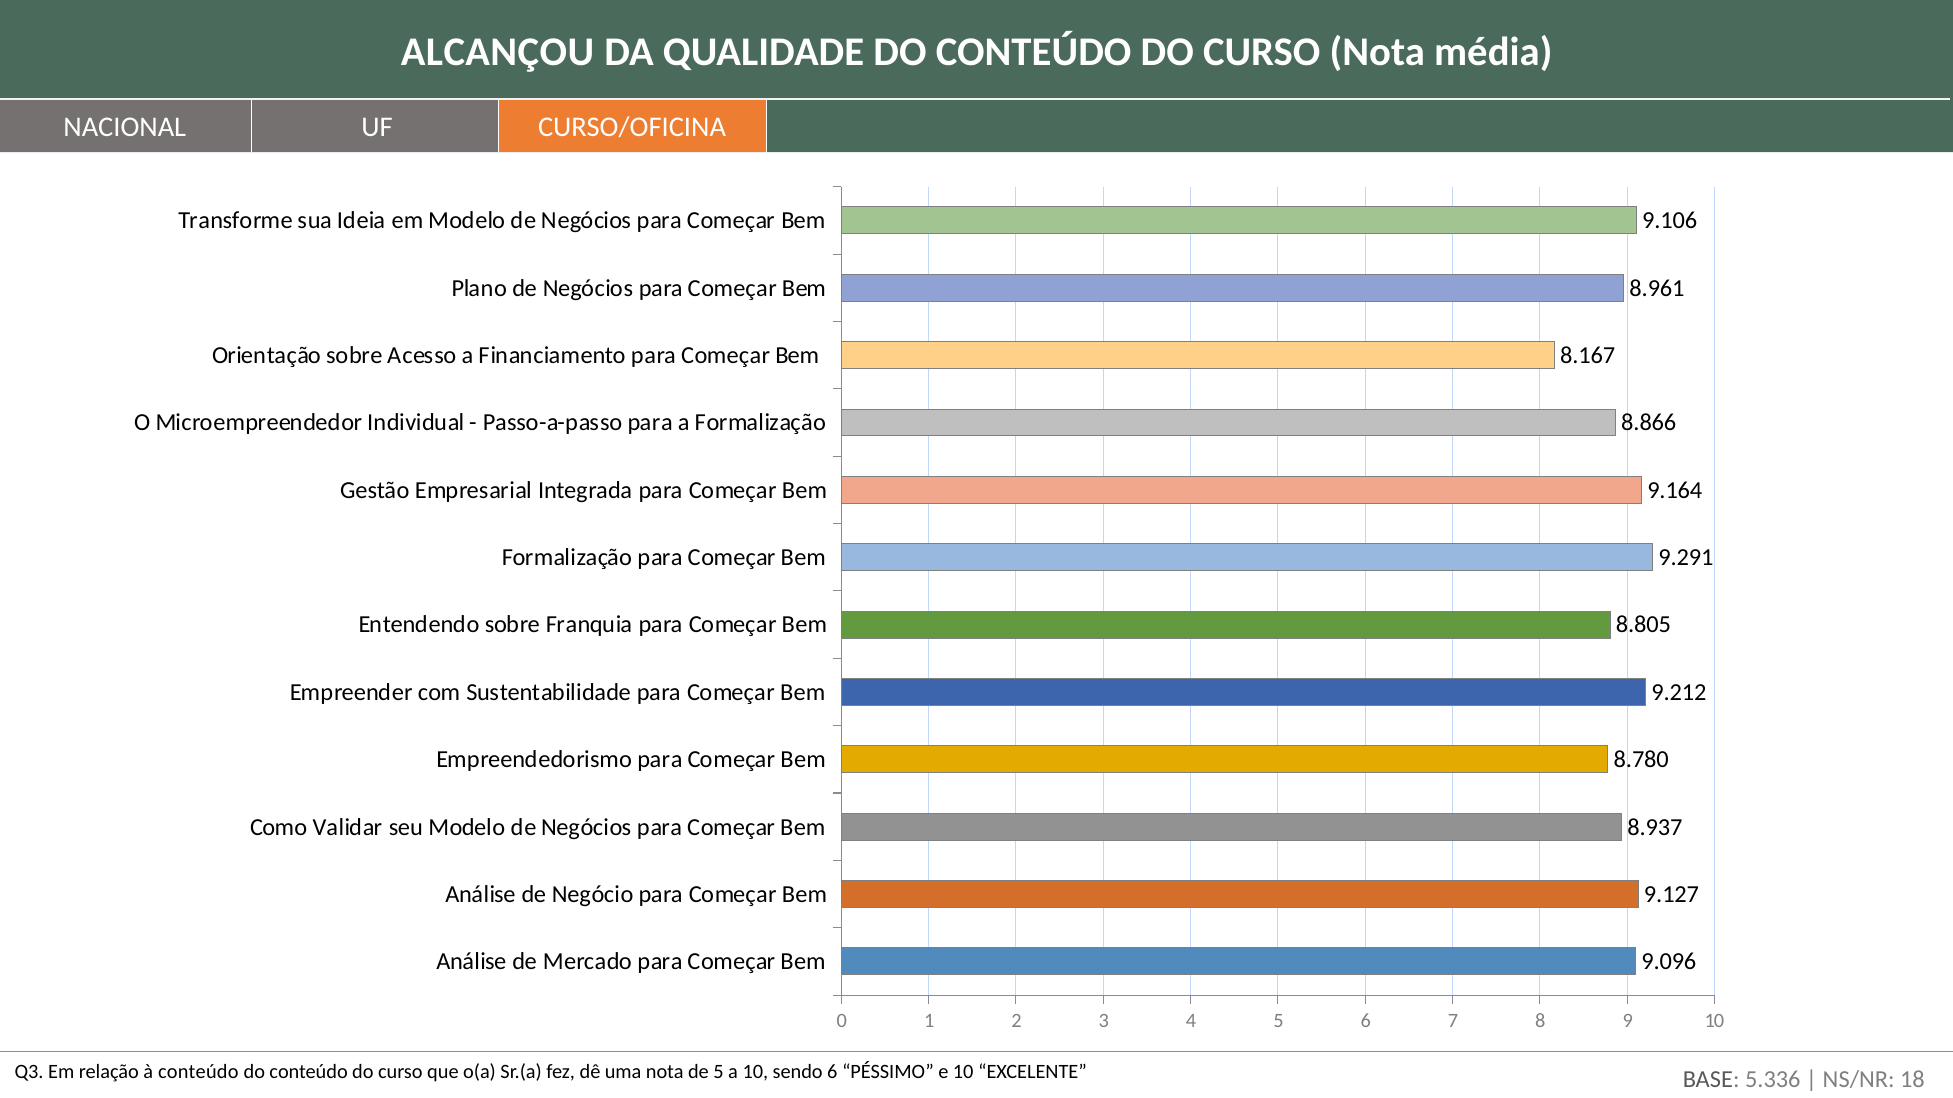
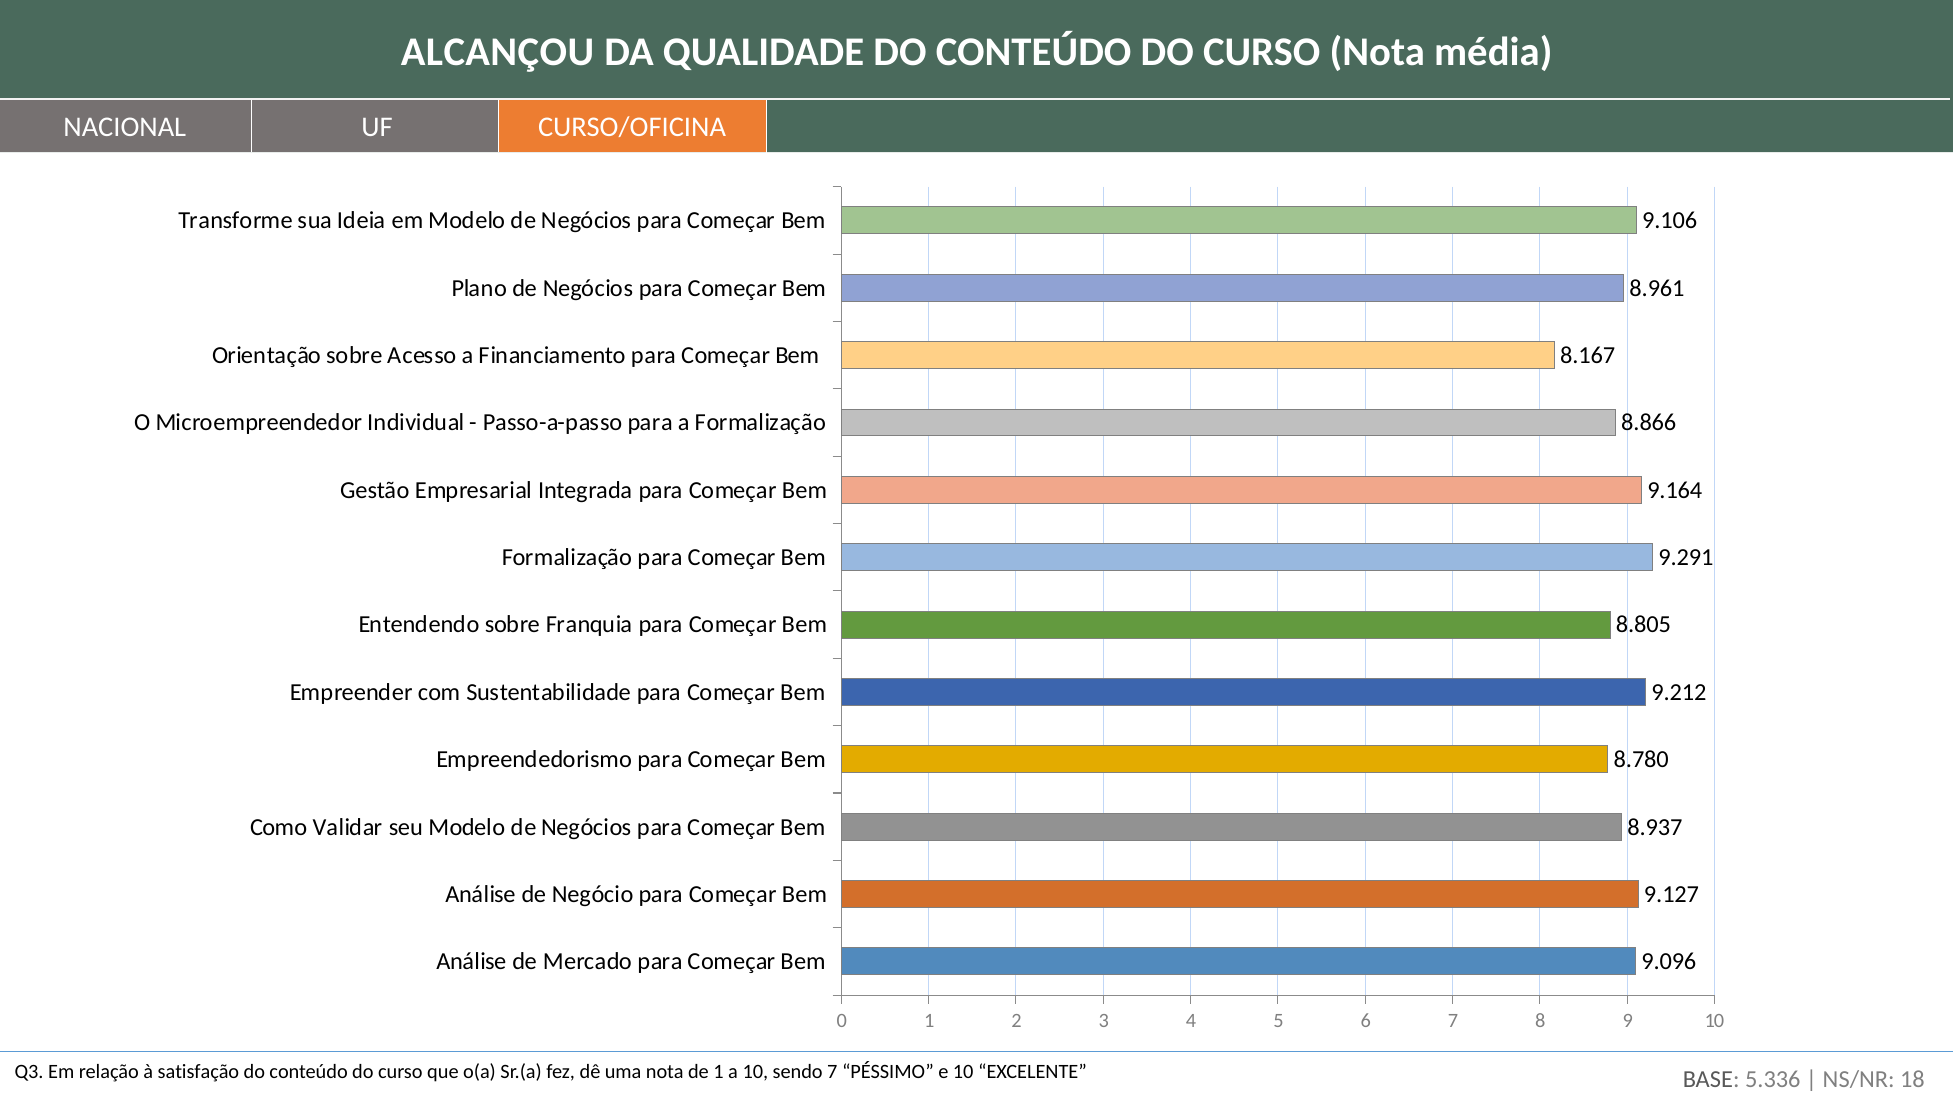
à conteúdo: conteúdo -> satisfação (198, 1073)
de 5: 5 -> 1 (718, 1073)
sendo 6: 6 -> 7 (832, 1073)
